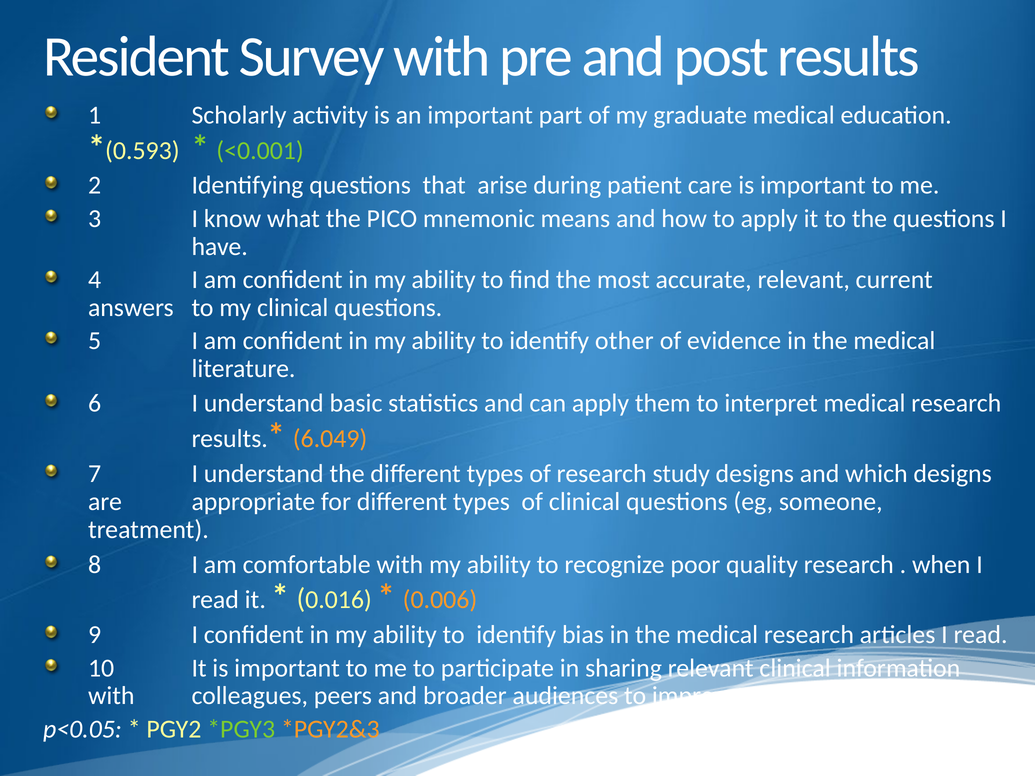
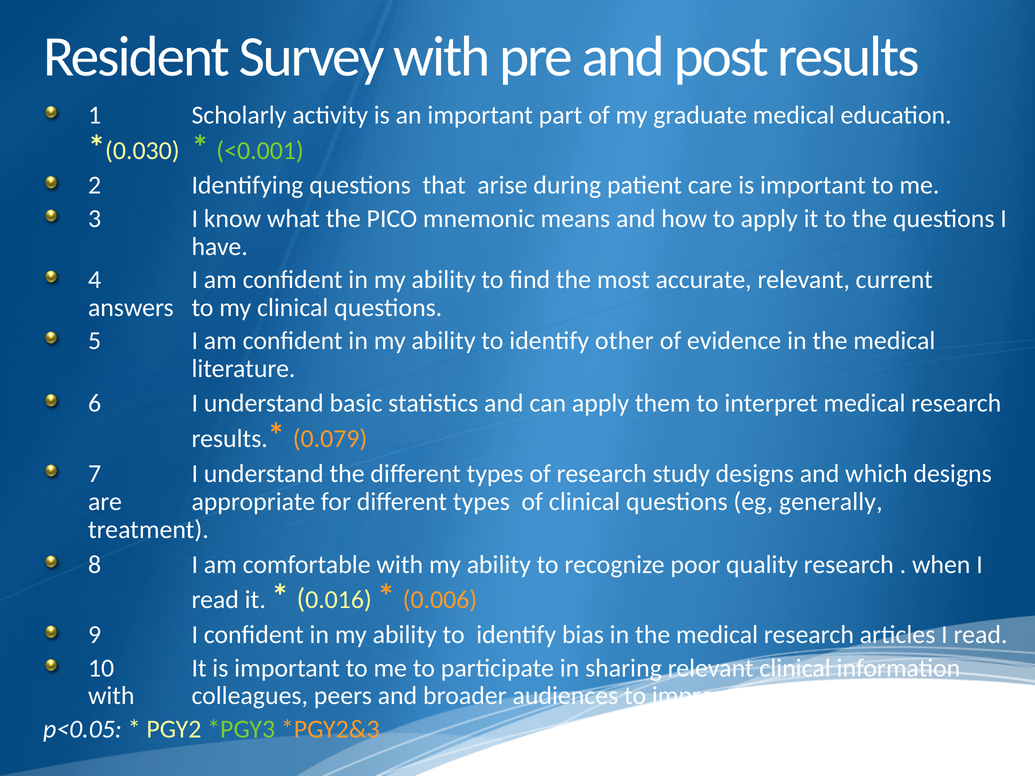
0.593: 0.593 -> 0.030 (142, 151)
6.049: 6.049 -> 0.079 (330, 439)
someone: someone -> generally (831, 502)
